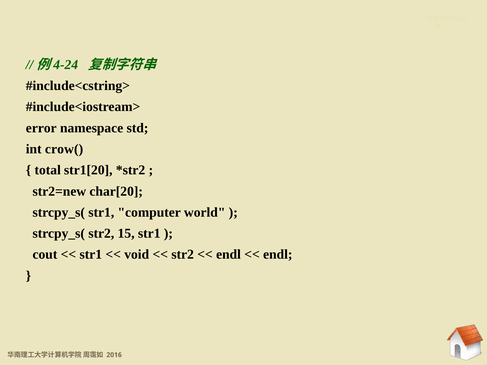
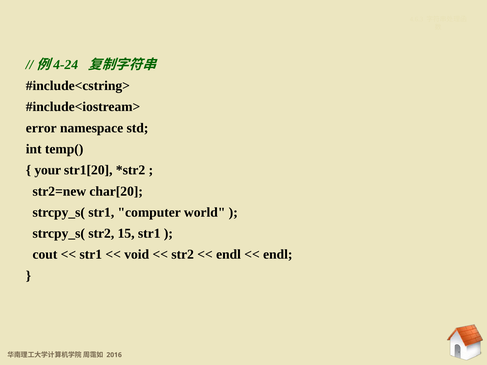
crow(: crow( -> temp( (64, 149)
total: total -> your (48, 170)
